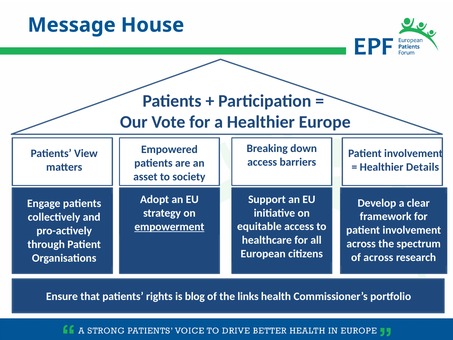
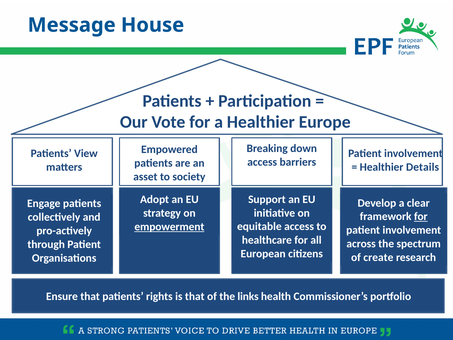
for underline: none -> present (421, 216)
of across: across -> create (378, 257)
is blog: blog -> that (195, 296)
